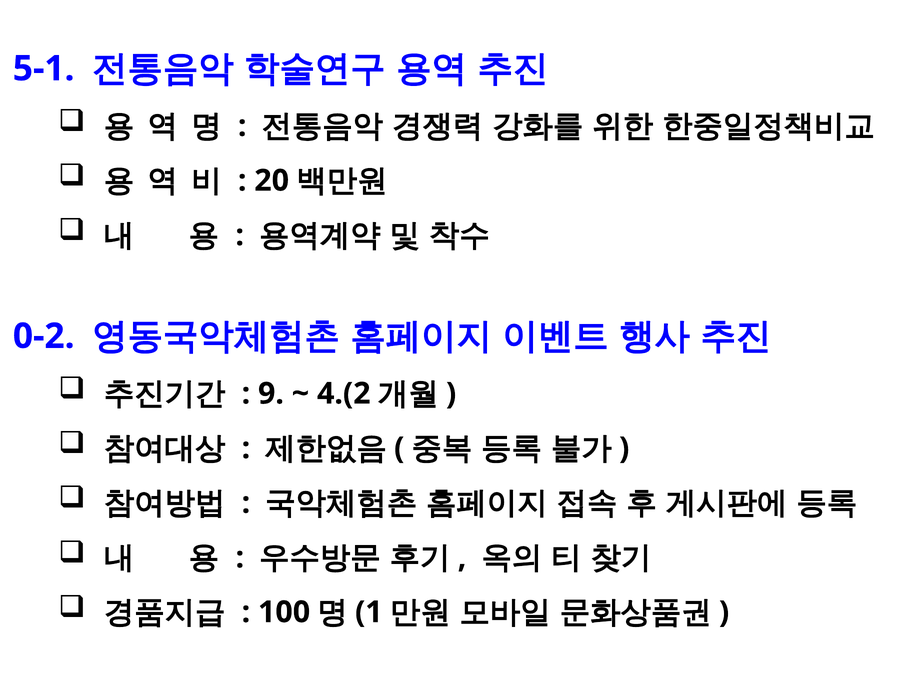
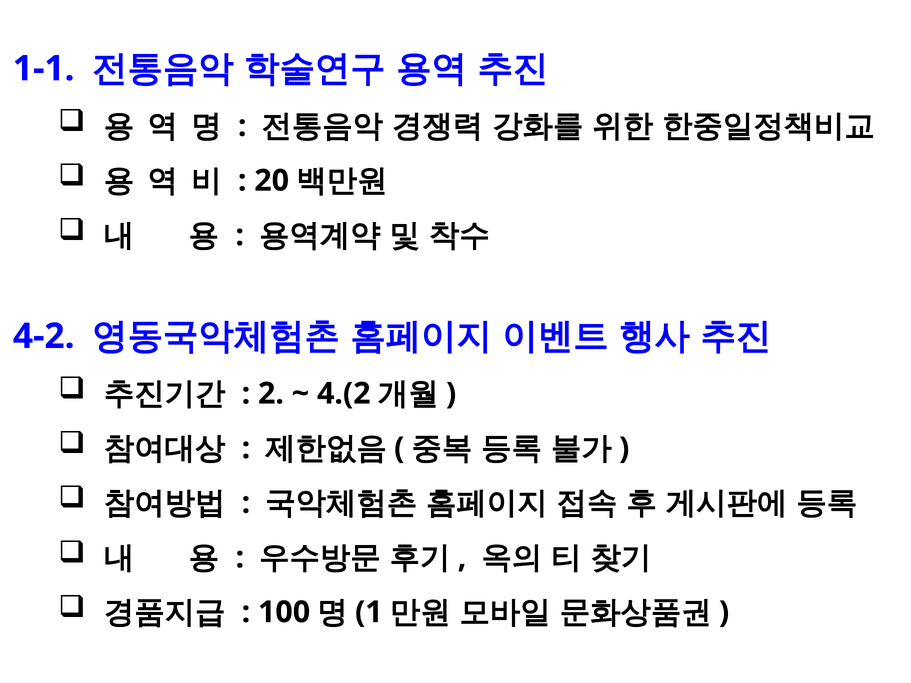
5-1: 5-1 -> 1-1 (44, 69)
0-2: 0-2 -> 4-2 (44, 336)
9: 9 -> 2 (271, 394)
